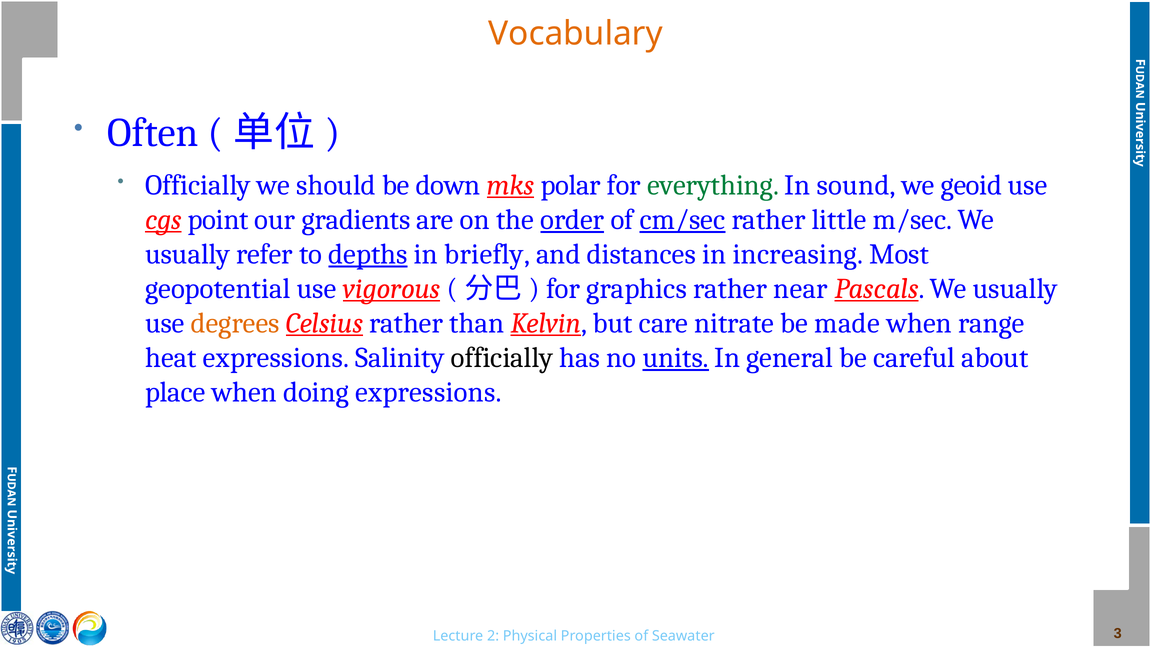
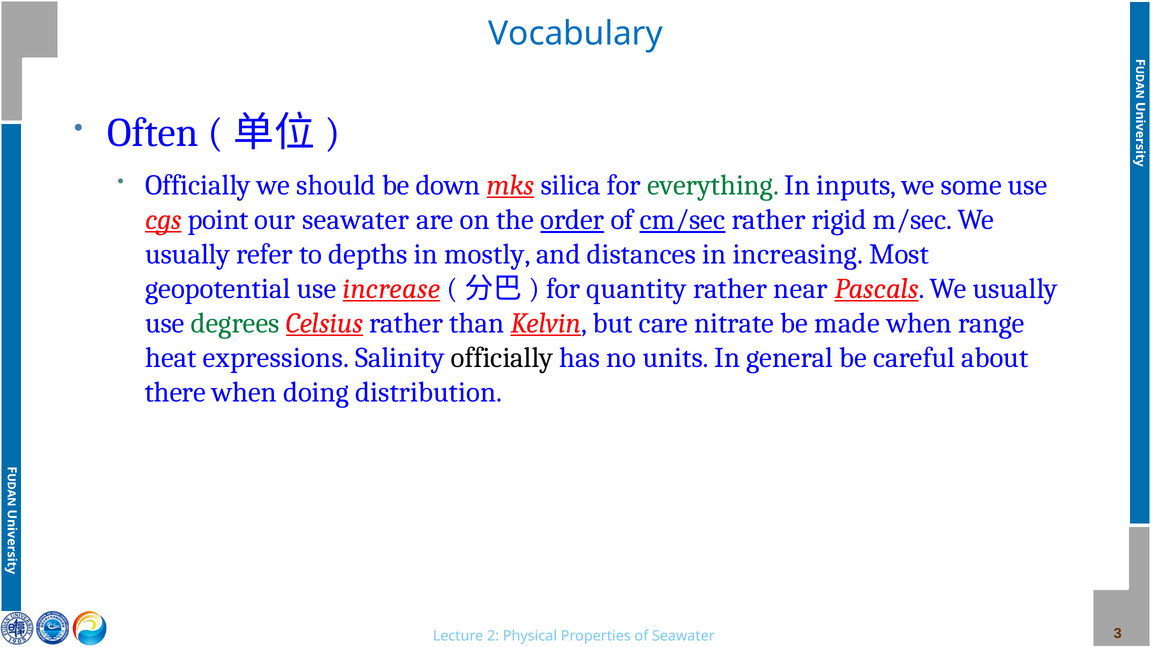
Vocabulary colour: orange -> blue (575, 34)
polar: polar -> silica (571, 185)
sound: sound -> inputs (856, 185)
geoid: geoid -> some (971, 185)
our gradients: gradients -> seawater (356, 220)
little: little -> rigid (839, 220)
depths underline: present -> none (368, 254)
briefly: briefly -> mostly (487, 254)
vigorous: vigorous -> increase (392, 289)
graphics: graphics -> quantity (637, 289)
degrees colour: orange -> green (235, 323)
units underline: present -> none (676, 358)
place: place -> there (175, 392)
doing expressions: expressions -> distribution (429, 392)
